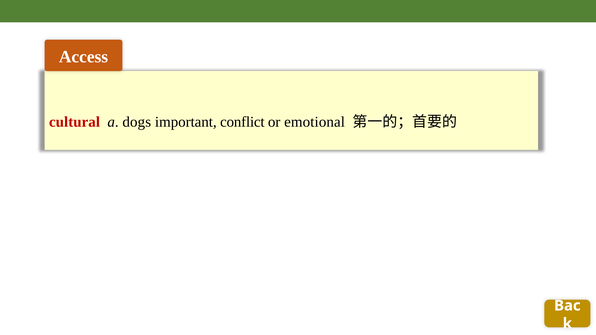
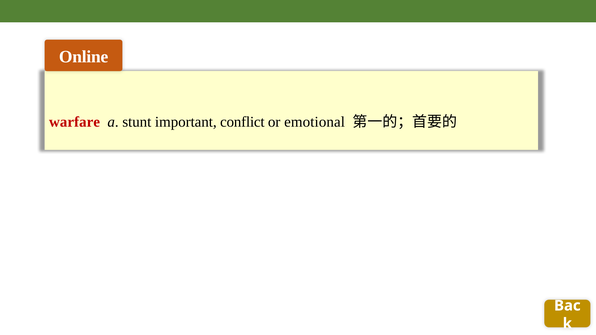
Access: Access -> Online (84, 57)
cultural: cultural -> warfare (75, 122)
dogs: dogs -> stunt (137, 122)
